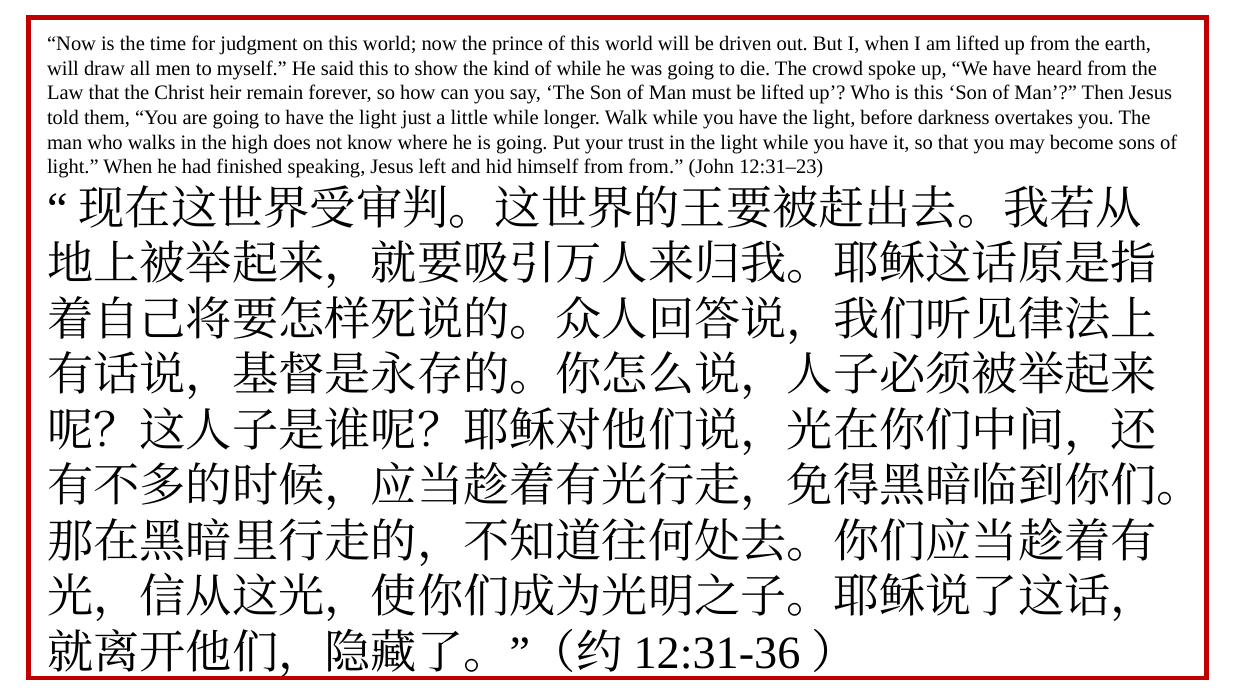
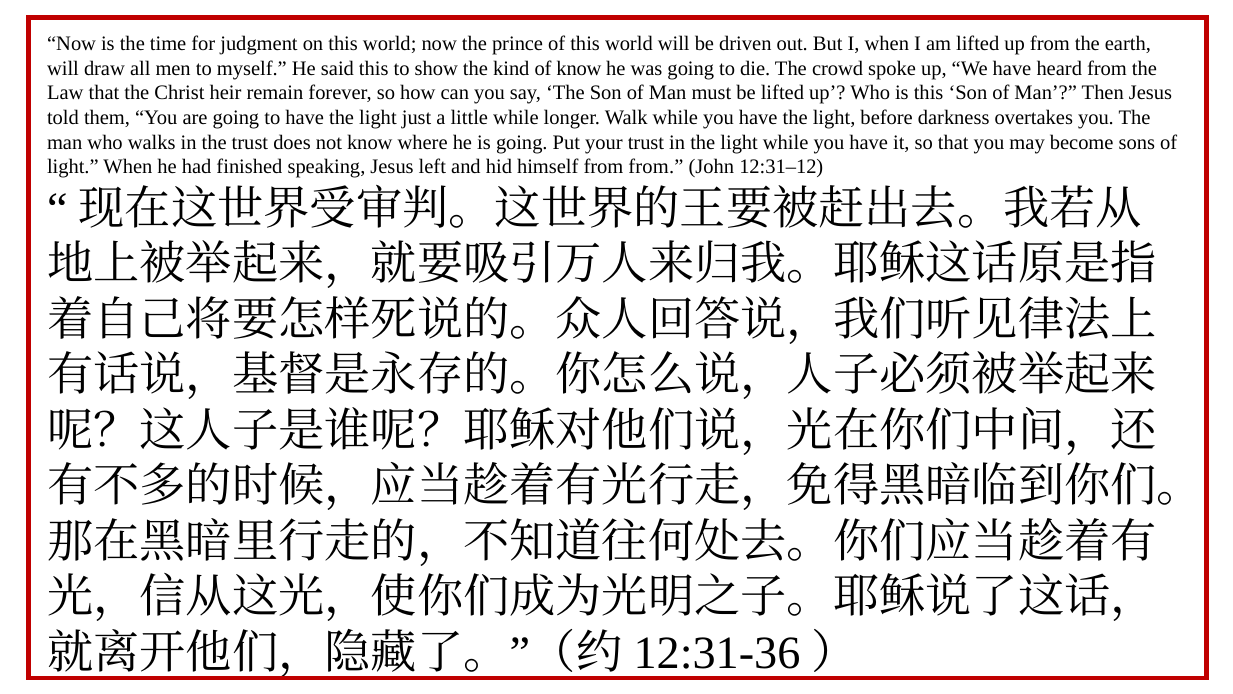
of while: while -> know (579, 68)
the high: high -> trust (250, 142)
12:31–23: 12:31–23 -> 12:31–12 (781, 167)
